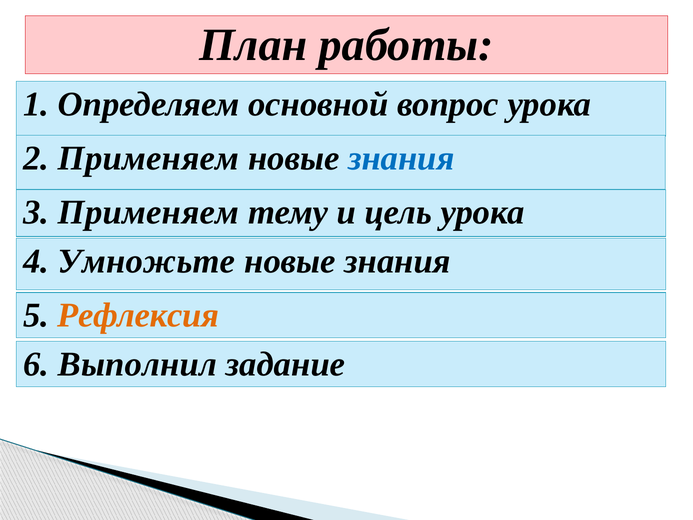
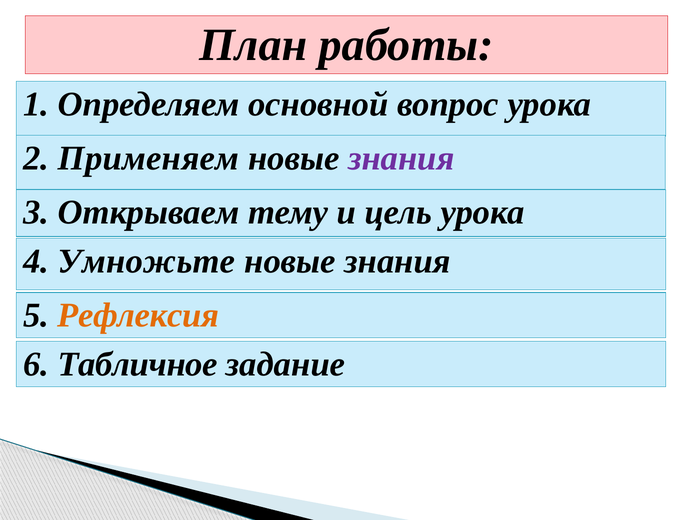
знания colour: blue -> purple (401, 158)
3 Применяем: Применяем -> Открываем (149, 212)
Выполнил: Выполнил -> Табличное (138, 364)
